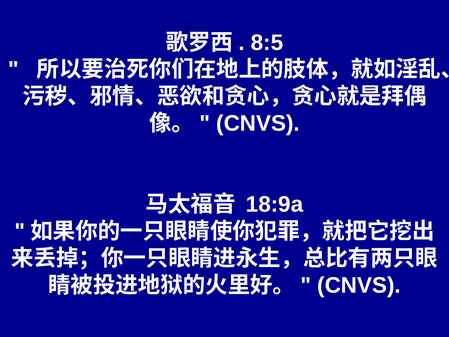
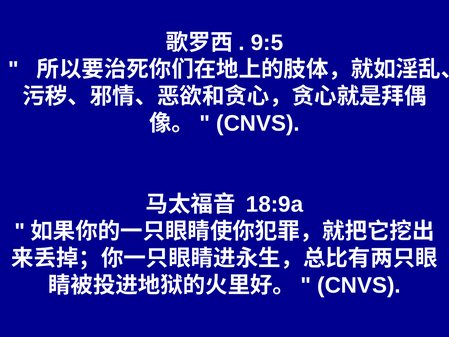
8:5: 8:5 -> 9:5 (267, 43)
